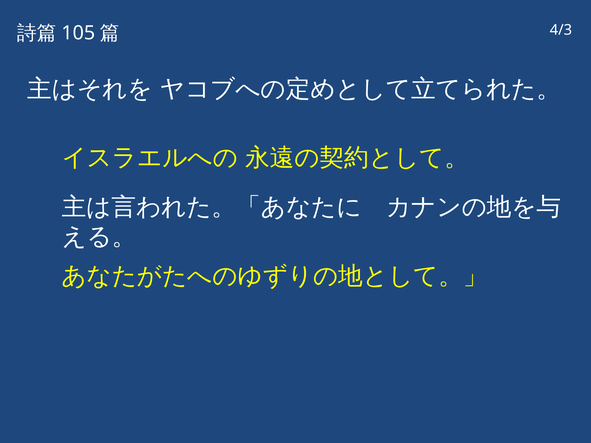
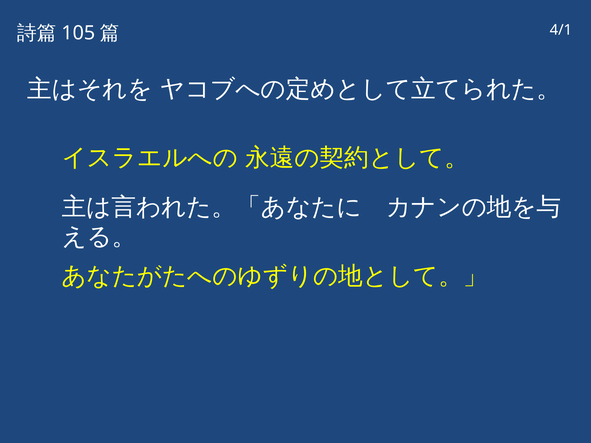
4/3: 4/3 -> 4/1 (561, 30)
